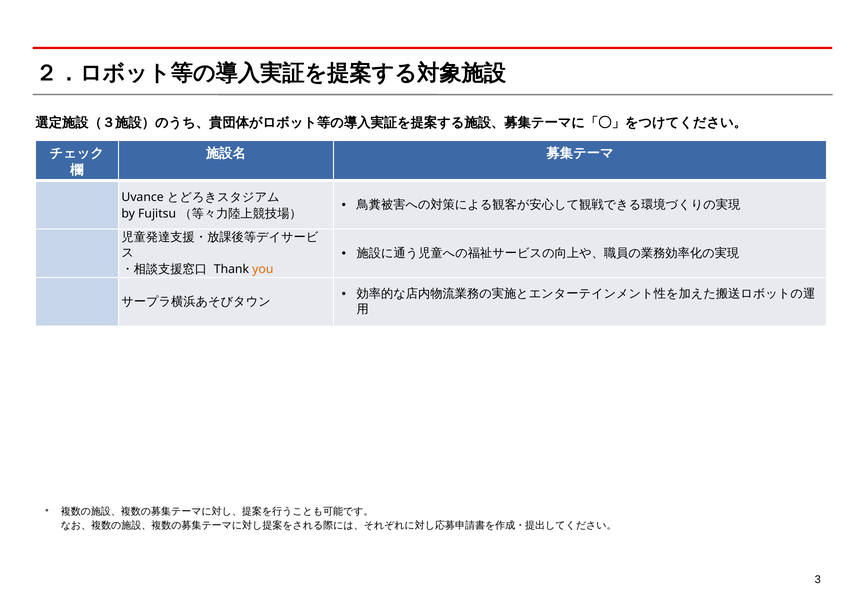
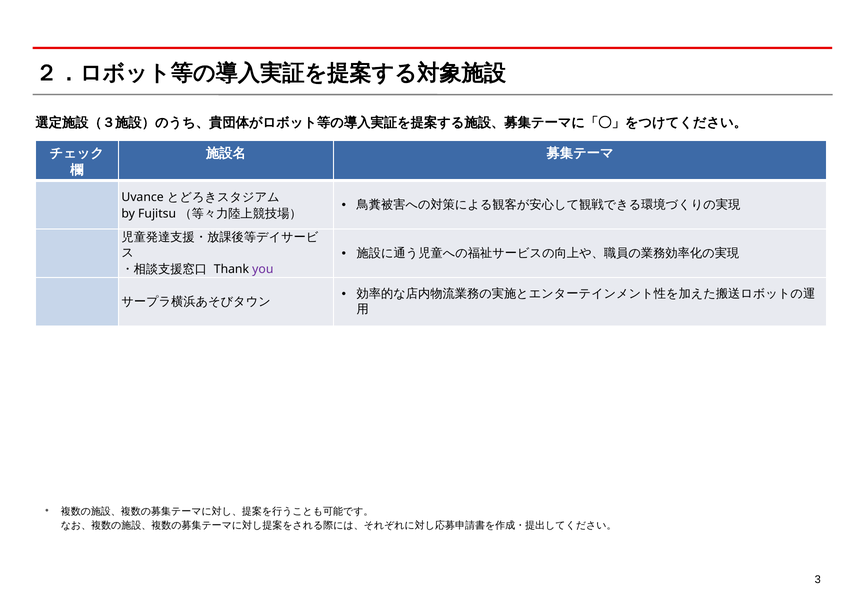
you colour: orange -> purple (263, 269)
